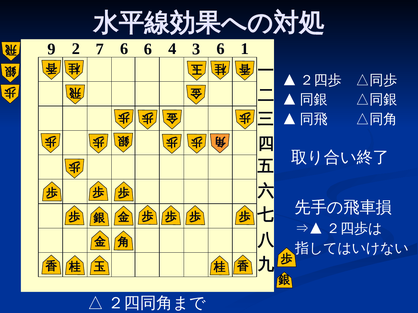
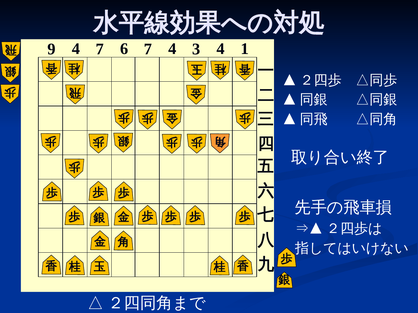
9 2: 2 -> 4 (76, 49)
6 6: 6 -> 7 (148, 49)
3 6: 6 -> 4 (221, 49)
